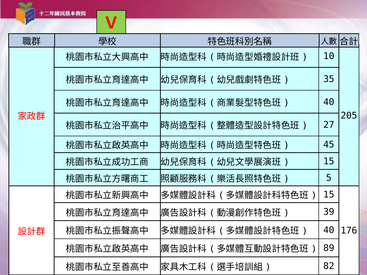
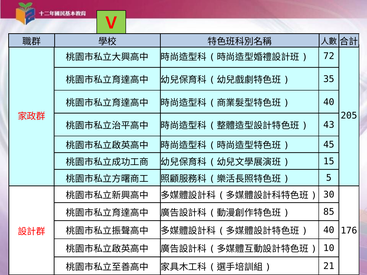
10: 10 -> 72 (329, 56)
27: 27 -> 43 (329, 125)
15: 15 -> 30 (329, 195)
39: 39 -> 85 (329, 212)
89: 89 -> 10 (329, 248)
82: 82 -> 21 (329, 266)
